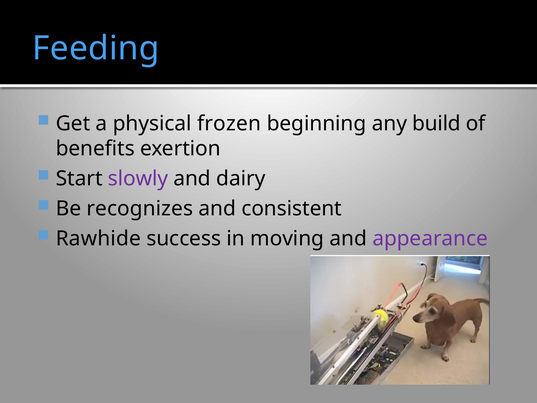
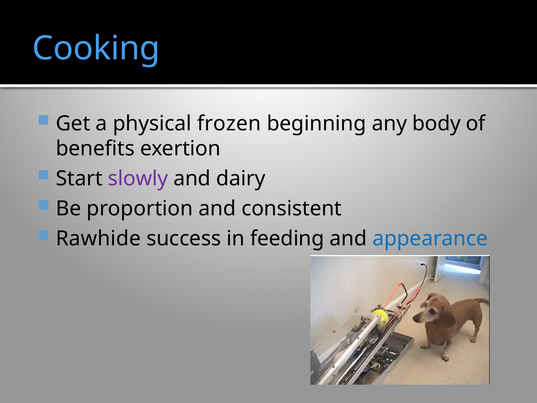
Feeding: Feeding -> Cooking (96, 48)
build: build -> body (436, 124)
recognizes: recognizes -> proportion (140, 209)
moving: moving -> feeding (287, 239)
appearance colour: purple -> blue (430, 239)
